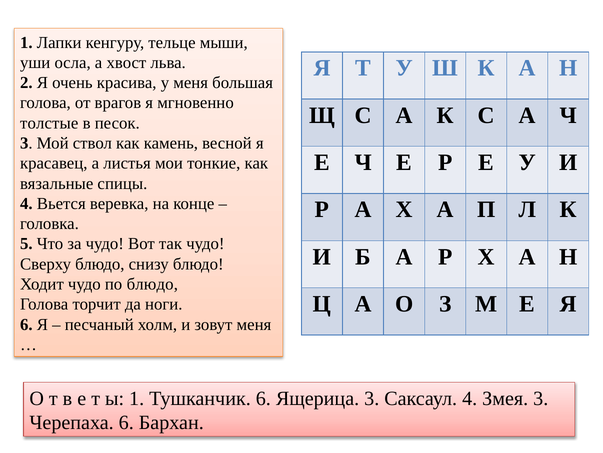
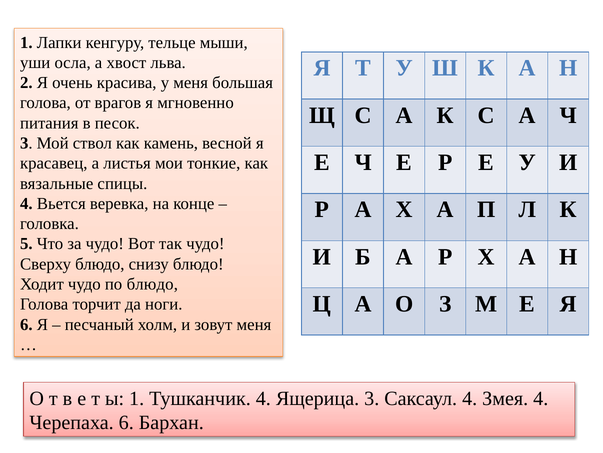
толстые: толстые -> питания (49, 123)
Тушканчик 6: 6 -> 4 (263, 398)
Змея 3: 3 -> 4 (541, 398)
